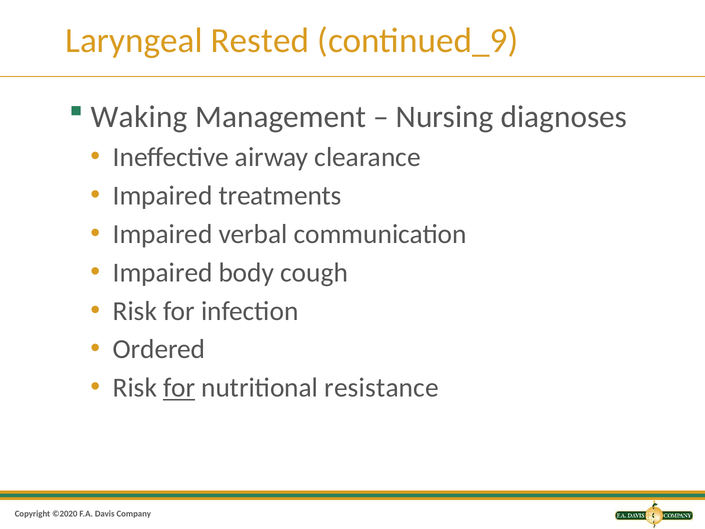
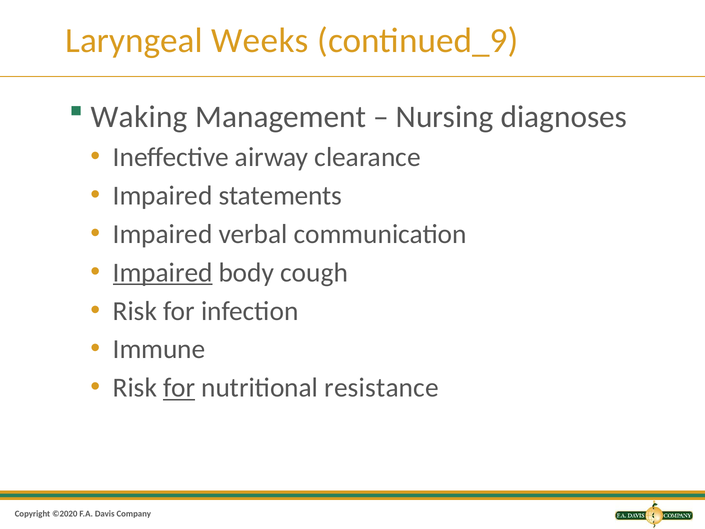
Rested: Rested -> Weeks (260, 41)
treatments: treatments -> statements (280, 196)
Impaired underline: none -> present (163, 272)
Ordered: Ordered -> Immune (159, 349)
